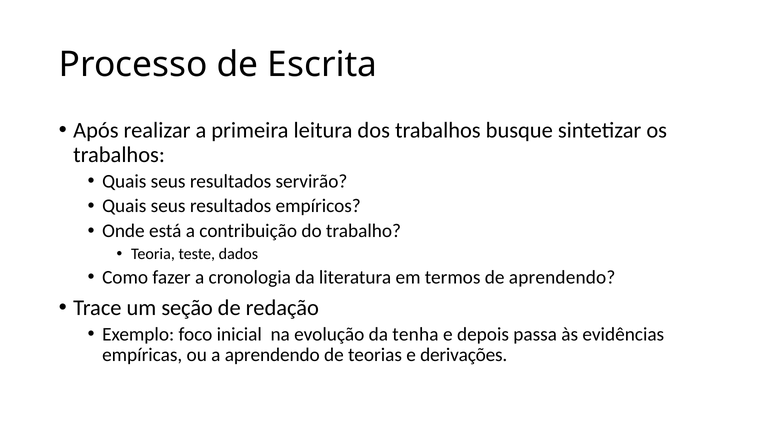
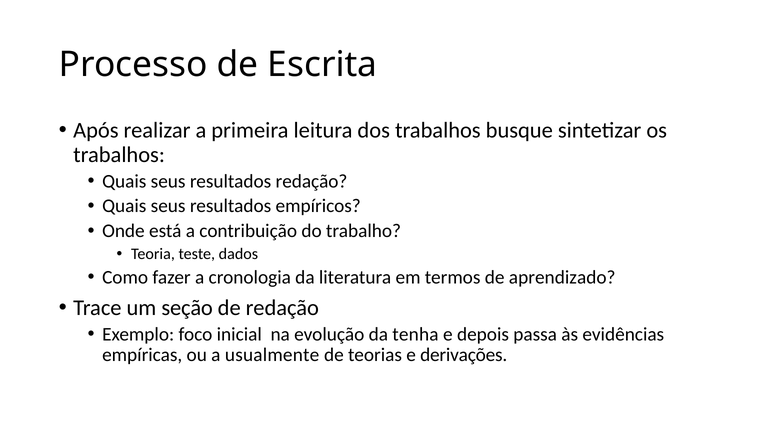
resultados servirão: servirão -> redação (311, 181)
de aprendendo: aprendendo -> aprendizado (562, 277)
a aprendendo: aprendendo -> usualmente (272, 355)
